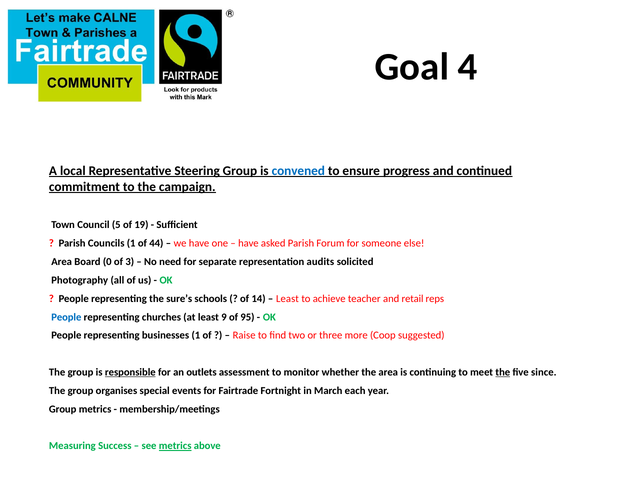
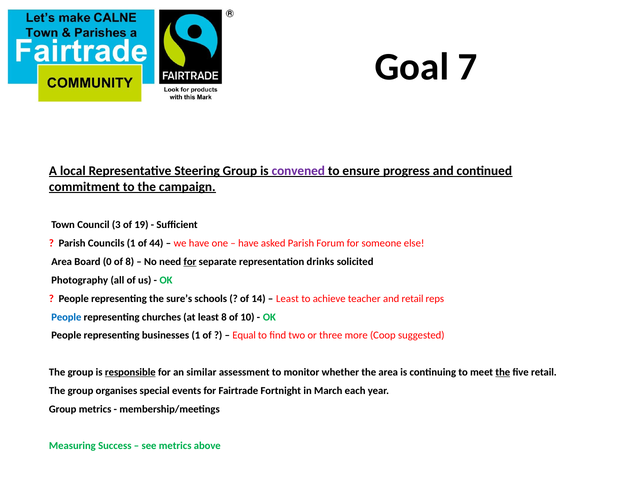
4: 4 -> 7 (468, 67)
convened colour: blue -> purple (298, 171)
5: 5 -> 3 (116, 225)
of 3: 3 -> 8 (130, 262)
for underline: none -> present (190, 262)
audits: audits -> drinks (320, 262)
least 9: 9 -> 8 (224, 317)
95: 95 -> 10 (247, 317)
Raise: Raise -> Equal (244, 335)
outlets: outlets -> similar (201, 372)
five since: since -> retail (544, 372)
metrics underline: present -> none (175, 446)
